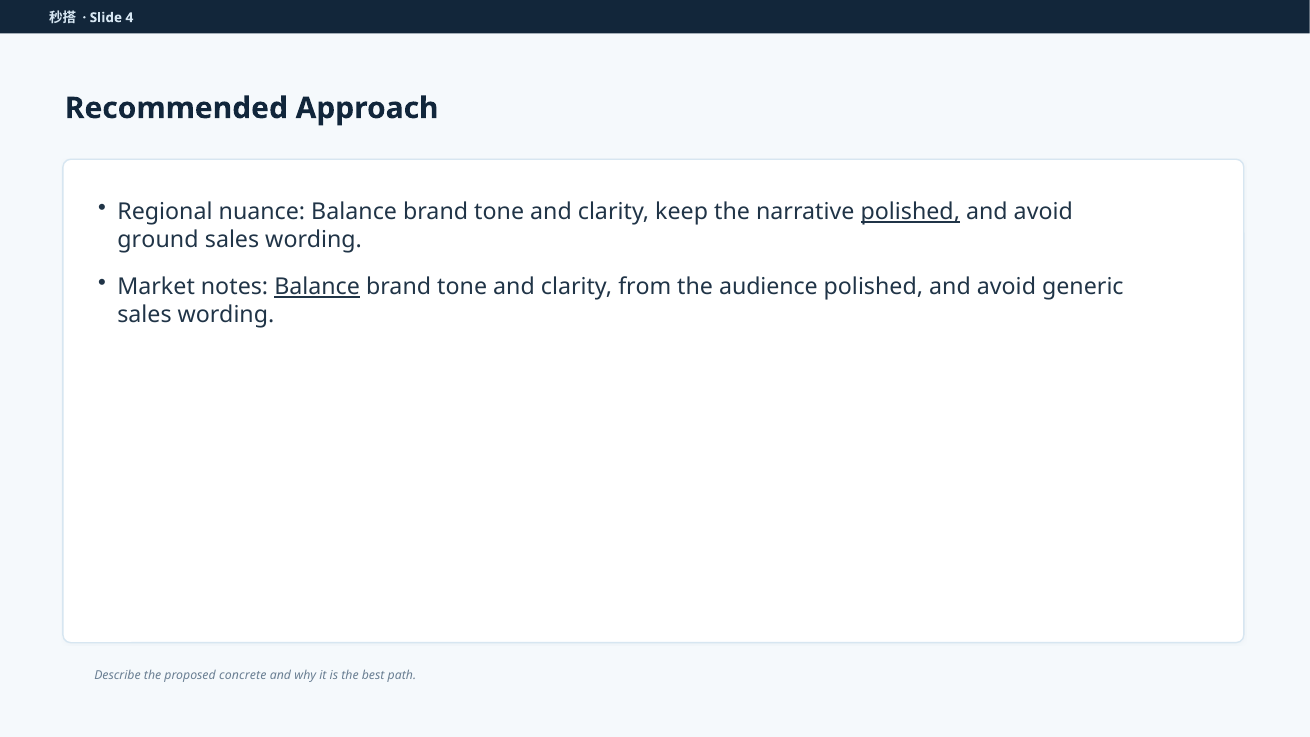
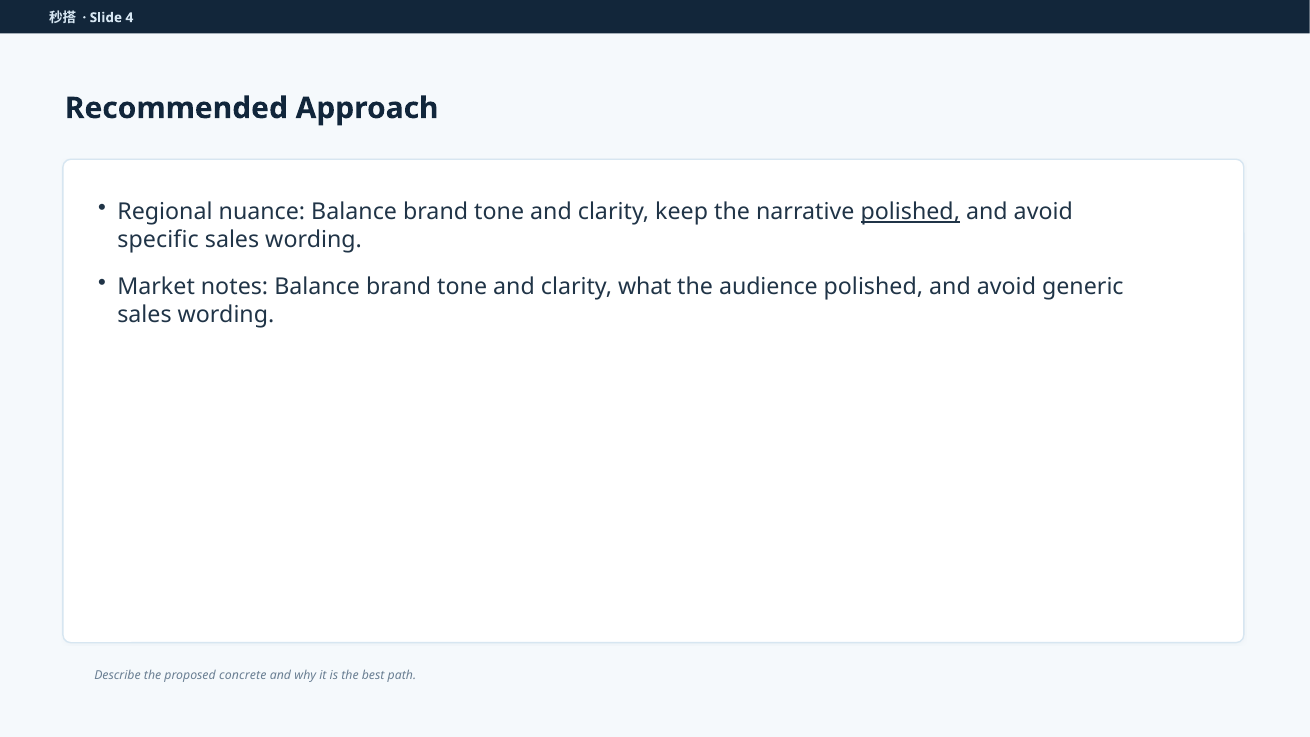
ground: ground -> specific (158, 240)
Balance underline: present -> none (317, 287)
from: from -> what (645, 287)
